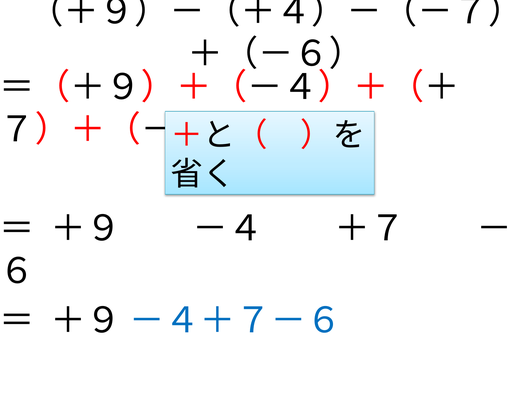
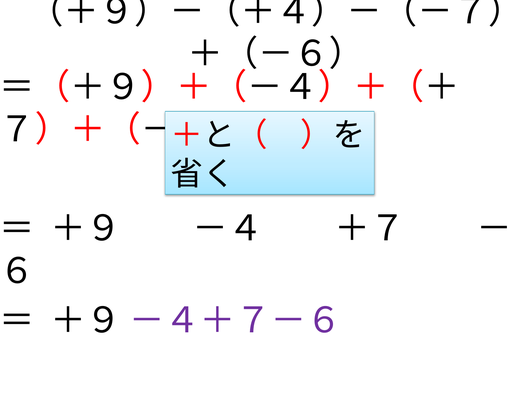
－４＋７－６ colour: blue -> purple (235, 321)
